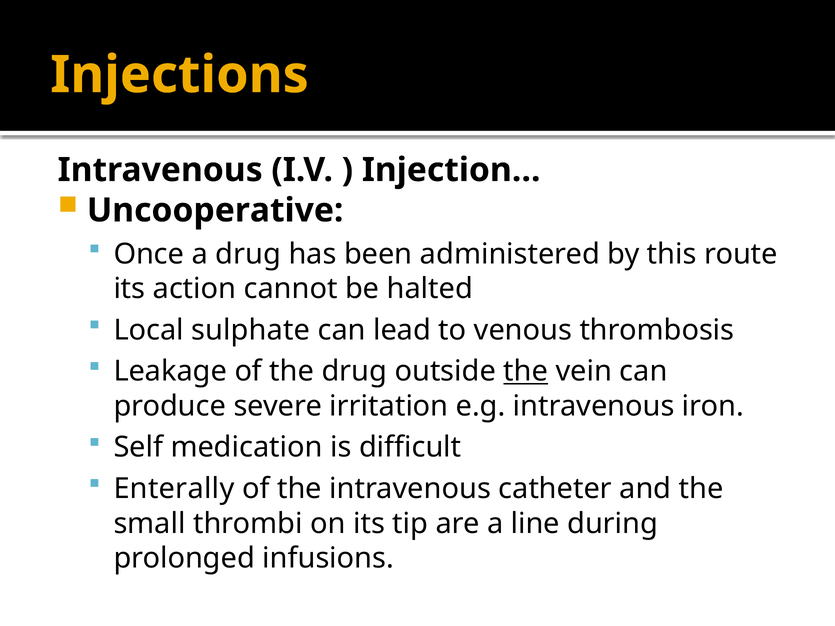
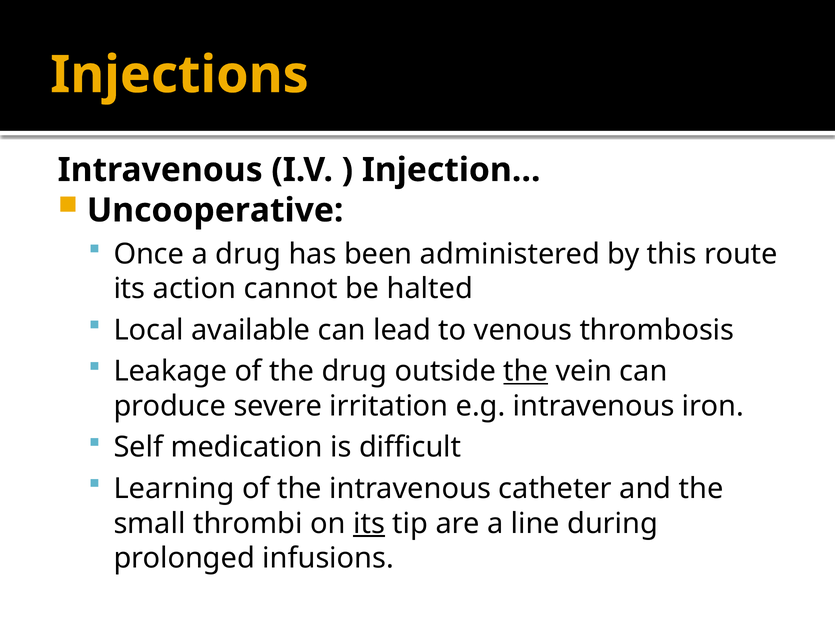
sulphate: sulphate -> available (251, 330)
Enterally: Enterally -> Learning (174, 489)
its underline: none -> present (369, 524)
